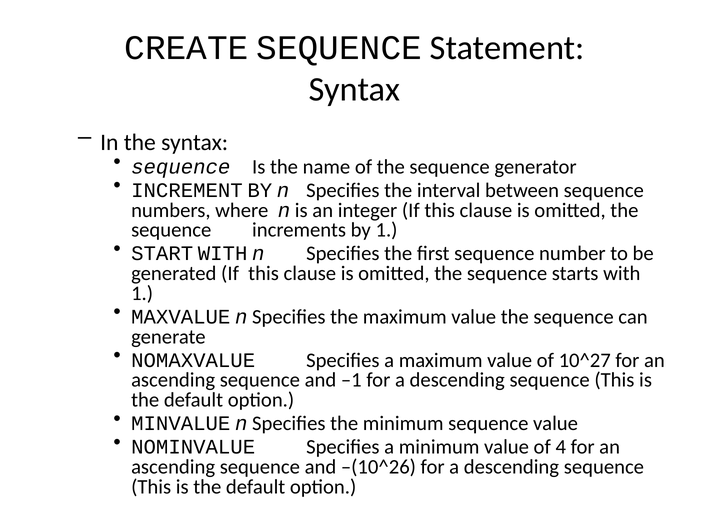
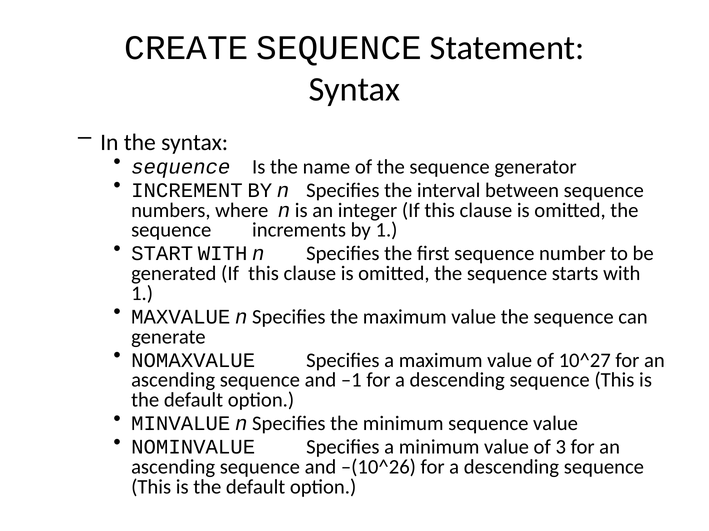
4: 4 -> 3 (561, 448)
